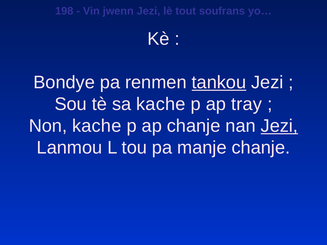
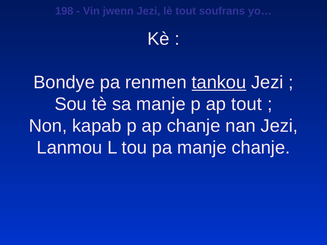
sa kache: kache -> manje (161, 104)
ap tray: tray -> tout (247, 104)
Non kache: kache -> kapab (97, 126)
Jezi underline: present -> none (279, 126)
